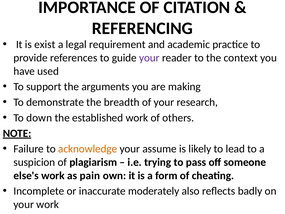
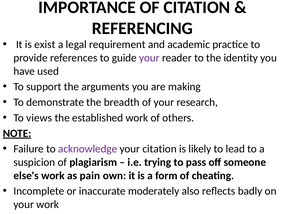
context: context -> identity (241, 58)
down: down -> views (39, 118)
acknowledge colour: orange -> purple (88, 149)
your assume: assume -> citation (160, 149)
